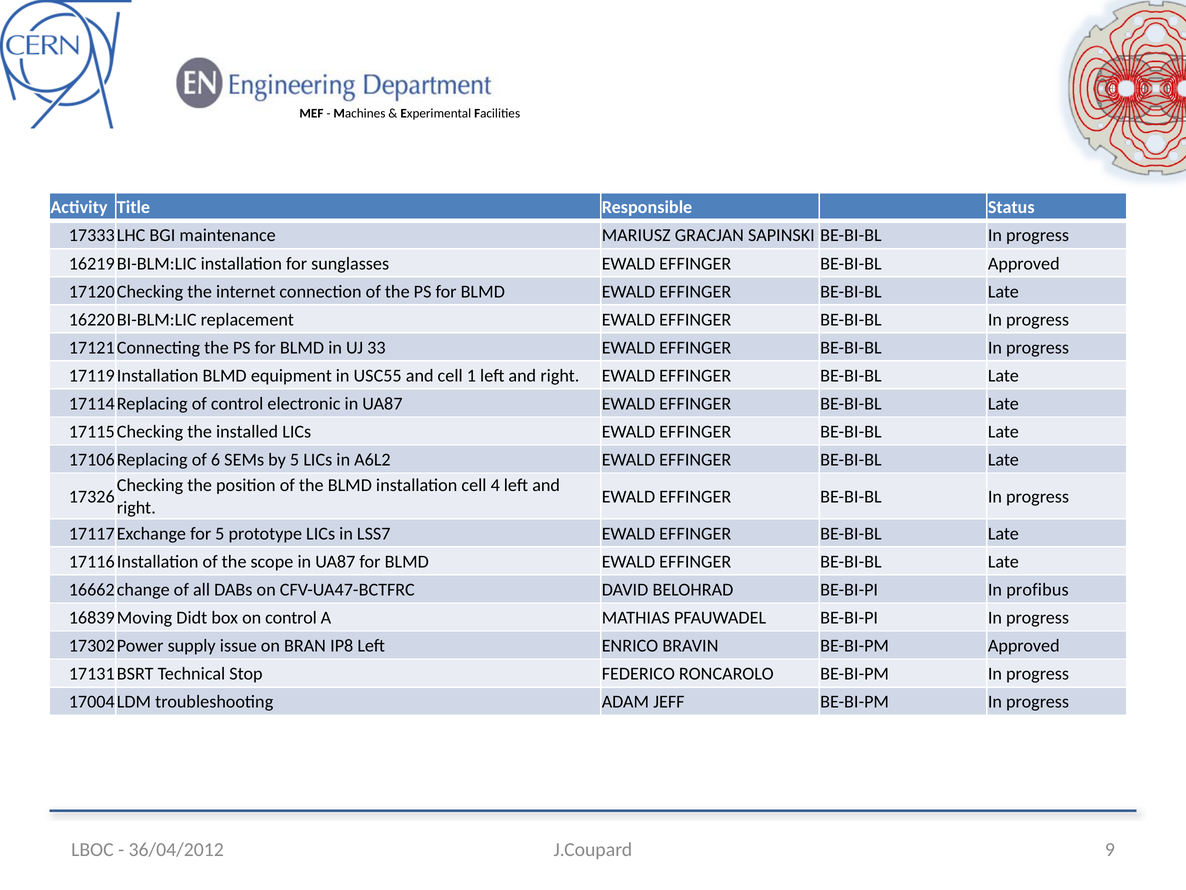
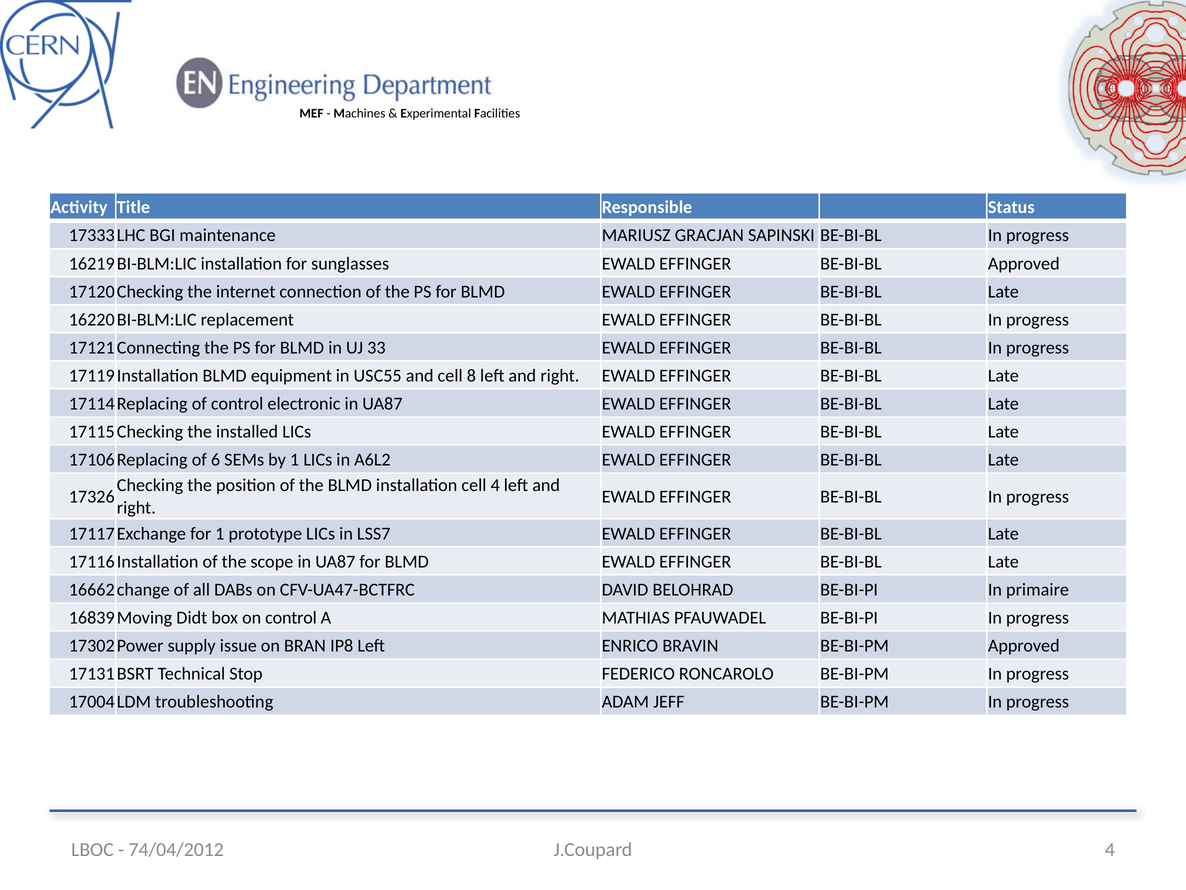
1: 1 -> 8 (471, 375)
by 5: 5 -> 1 (295, 460)
for 5: 5 -> 1 (220, 533)
profibus: profibus -> primaire (1038, 589)
J.Coupard 9: 9 -> 4 (1110, 849)
36/04/2012: 36/04/2012 -> 74/04/2012 (176, 849)
